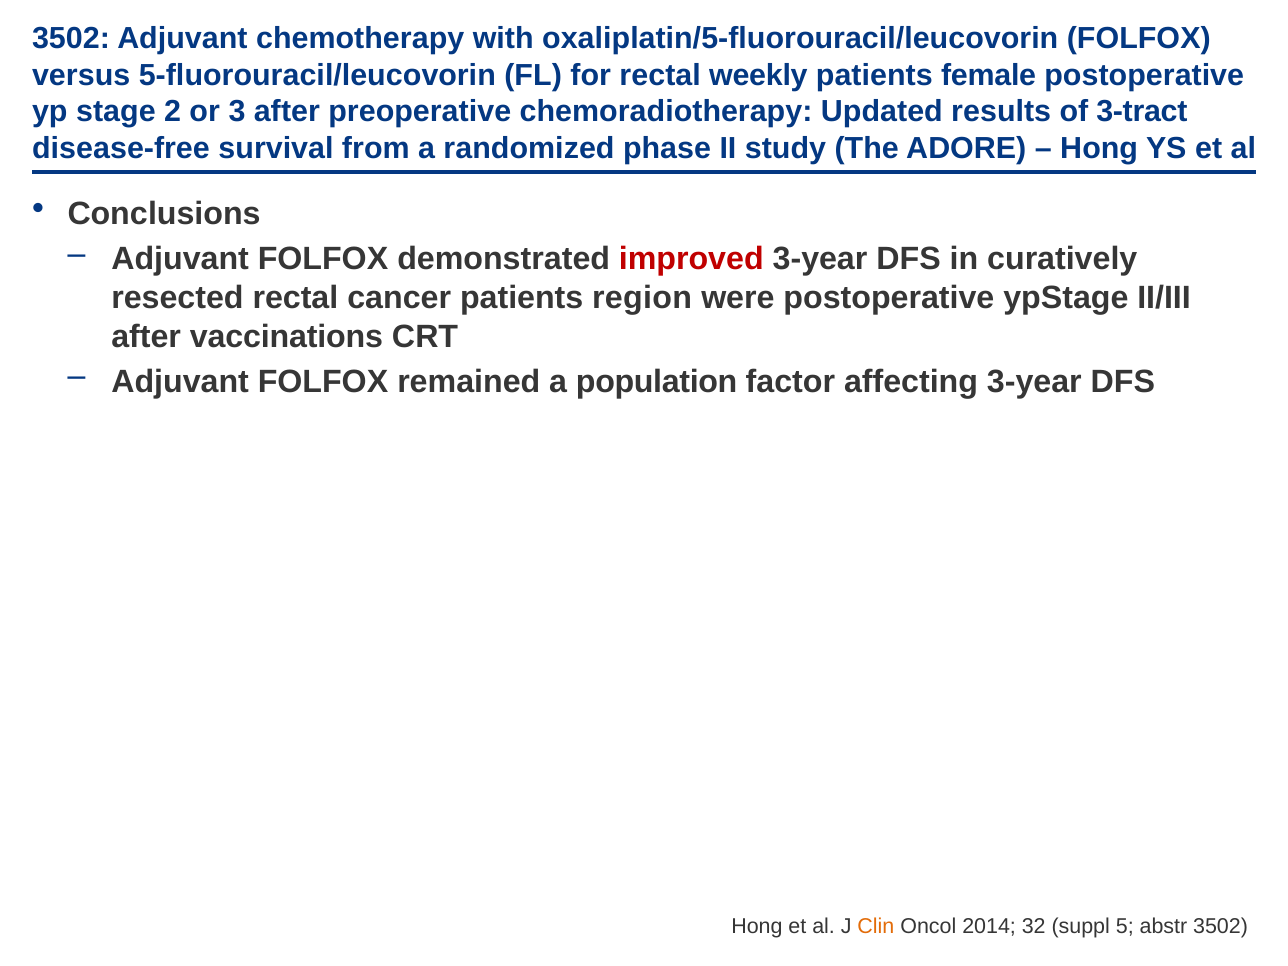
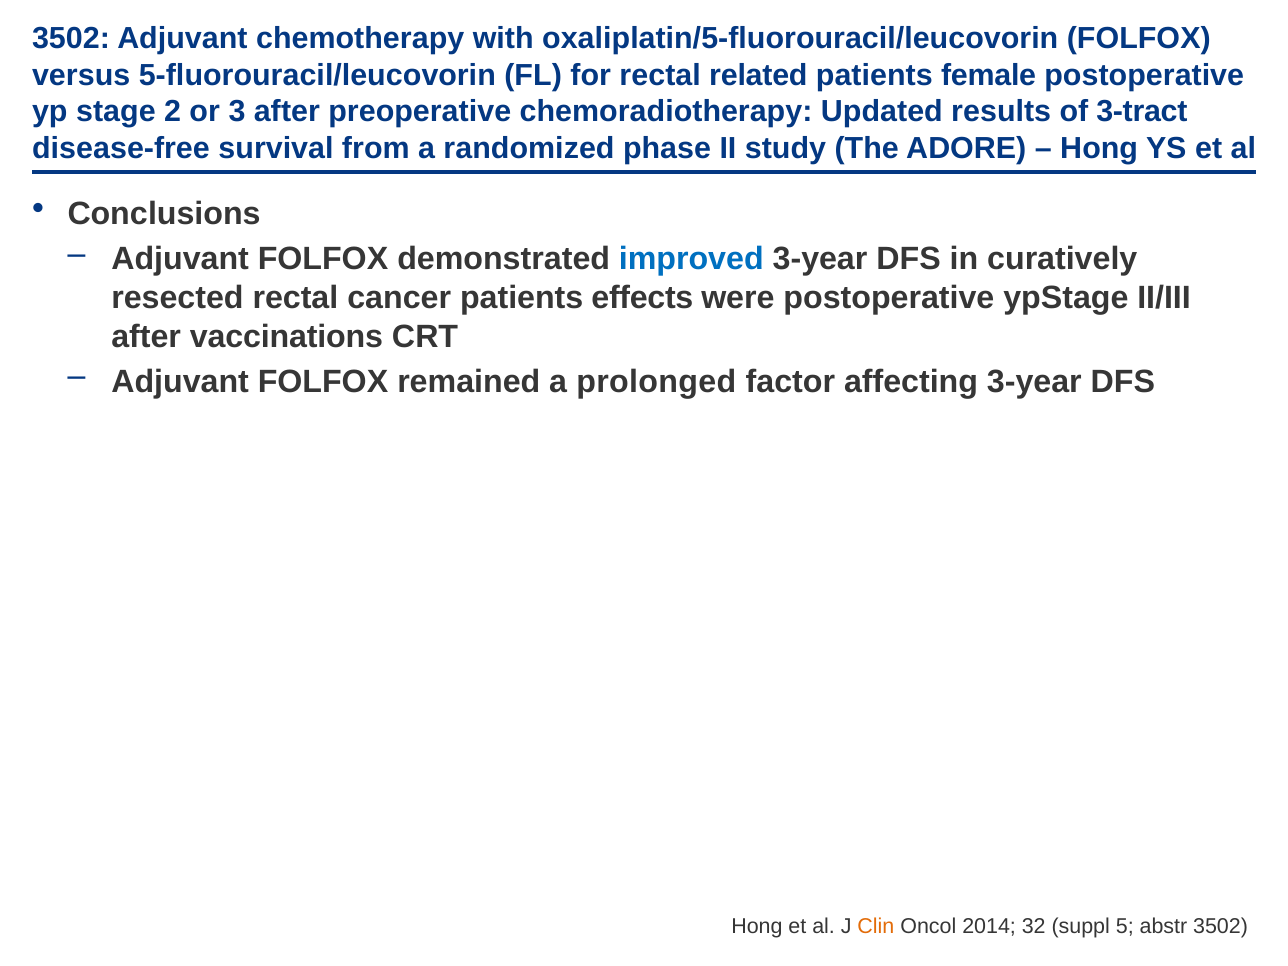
weekly: weekly -> related (758, 75)
improved colour: red -> blue (691, 259)
region: region -> effects (642, 298)
population: population -> prolonged (656, 382)
